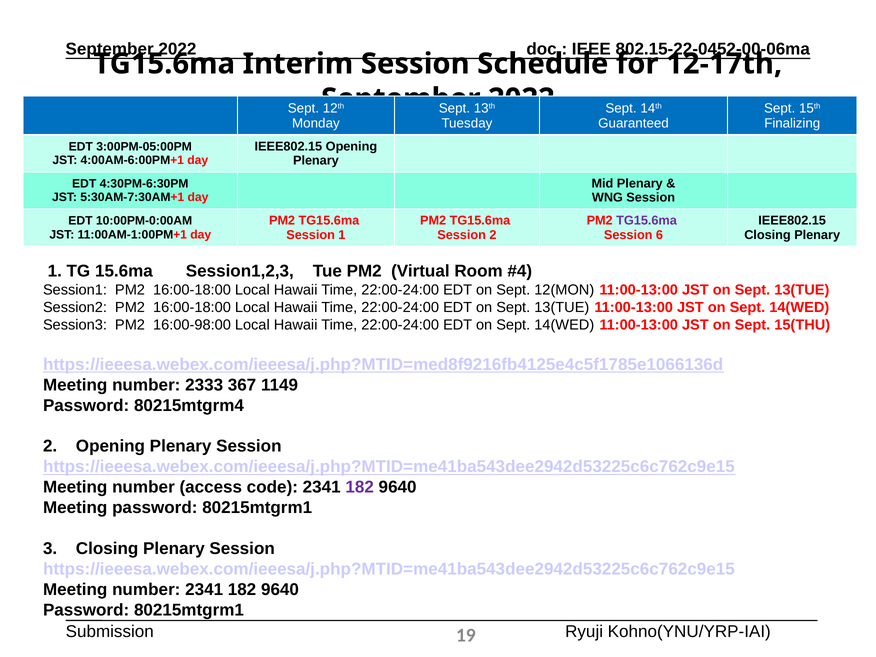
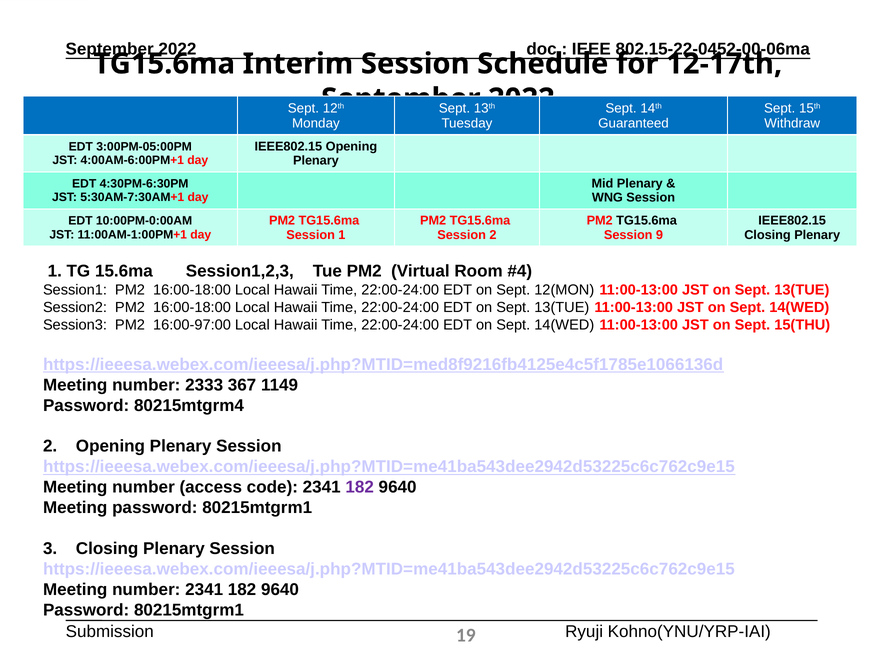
Finalizing: Finalizing -> Withdraw (792, 123)
TG15.6ma colour: purple -> black (647, 221)
6: 6 -> 9 (660, 235)
16:00-98:00: 16:00-98:00 -> 16:00-97:00 (192, 325)
